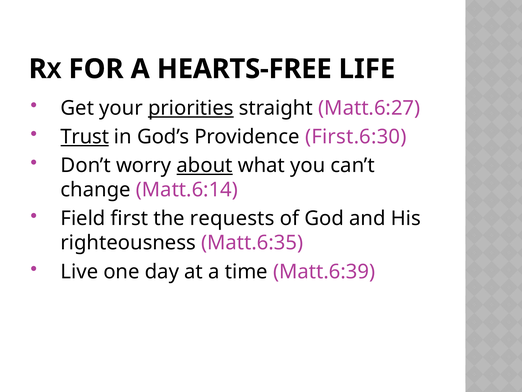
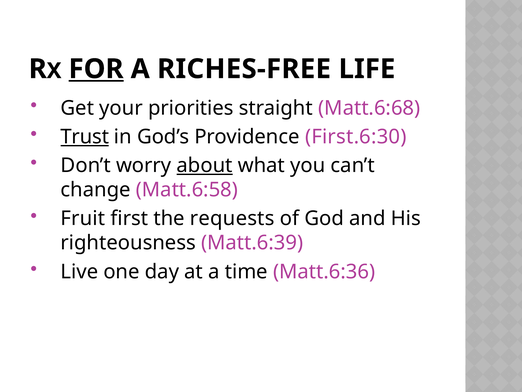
FOR underline: none -> present (96, 69)
HEARTS-FREE: HEARTS-FREE -> RICHES-FREE (244, 69)
priorities underline: present -> none (191, 108)
Matt.6:27: Matt.6:27 -> Matt.6:68 (369, 108)
Matt.6:14: Matt.6:14 -> Matt.6:58 (187, 190)
Field: Field -> Fruit (83, 218)
Matt.6:35: Matt.6:35 -> Matt.6:39 (252, 243)
Matt.6:39: Matt.6:39 -> Matt.6:36 (324, 271)
